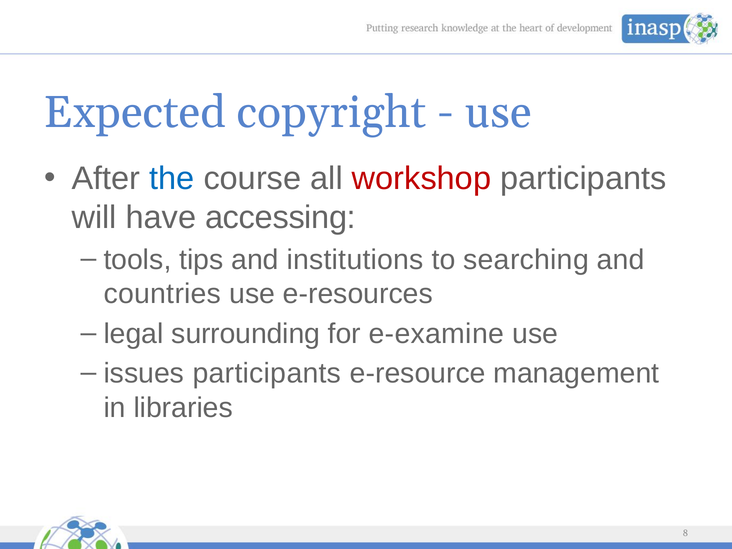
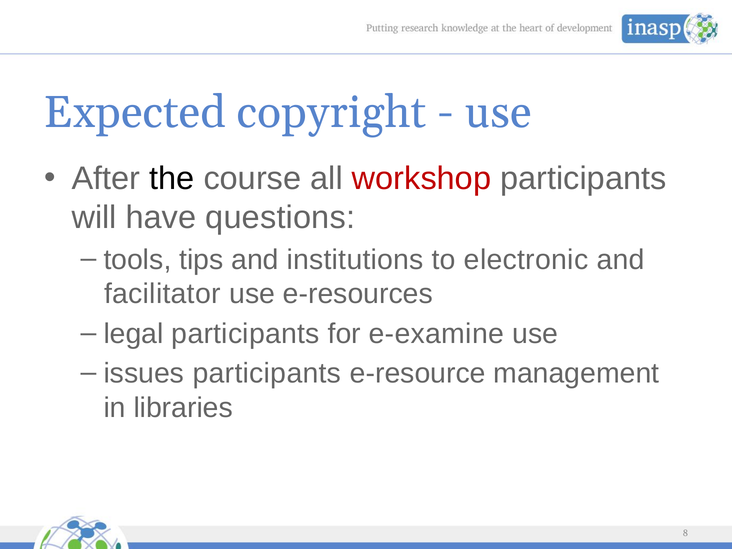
the colour: blue -> black (172, 179)
accessing: accessing -> questions (280, 218)
searching: searching -> electronic (526, 260)
countries: countries -> facilitator (162, 294)
legal surrounding: surrounding -> participants (246, 334)
